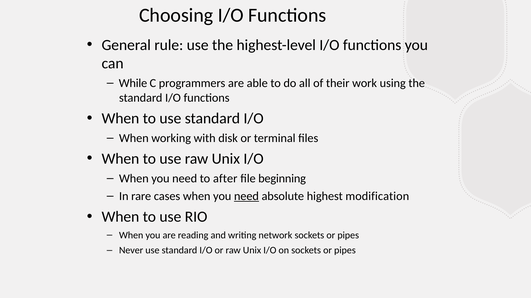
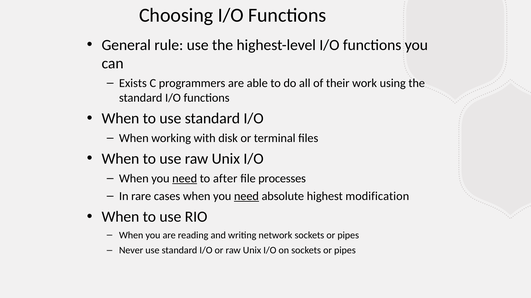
While: While -> Exists (133, 83)
need underline: none -> present (185, 179)
beginning: beginning -> processes (282, 179)
